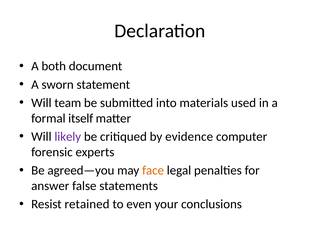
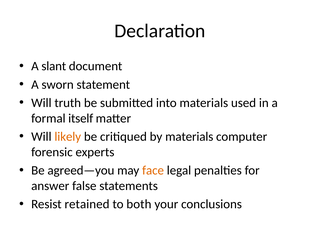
both: both -> slant (54, 66)
team: team -> truth (68, 103)
likely colour: purple -> orange (68, 137)
by evidence: evidence -> materials (189, 137)
even: even -> both (139, 204)
